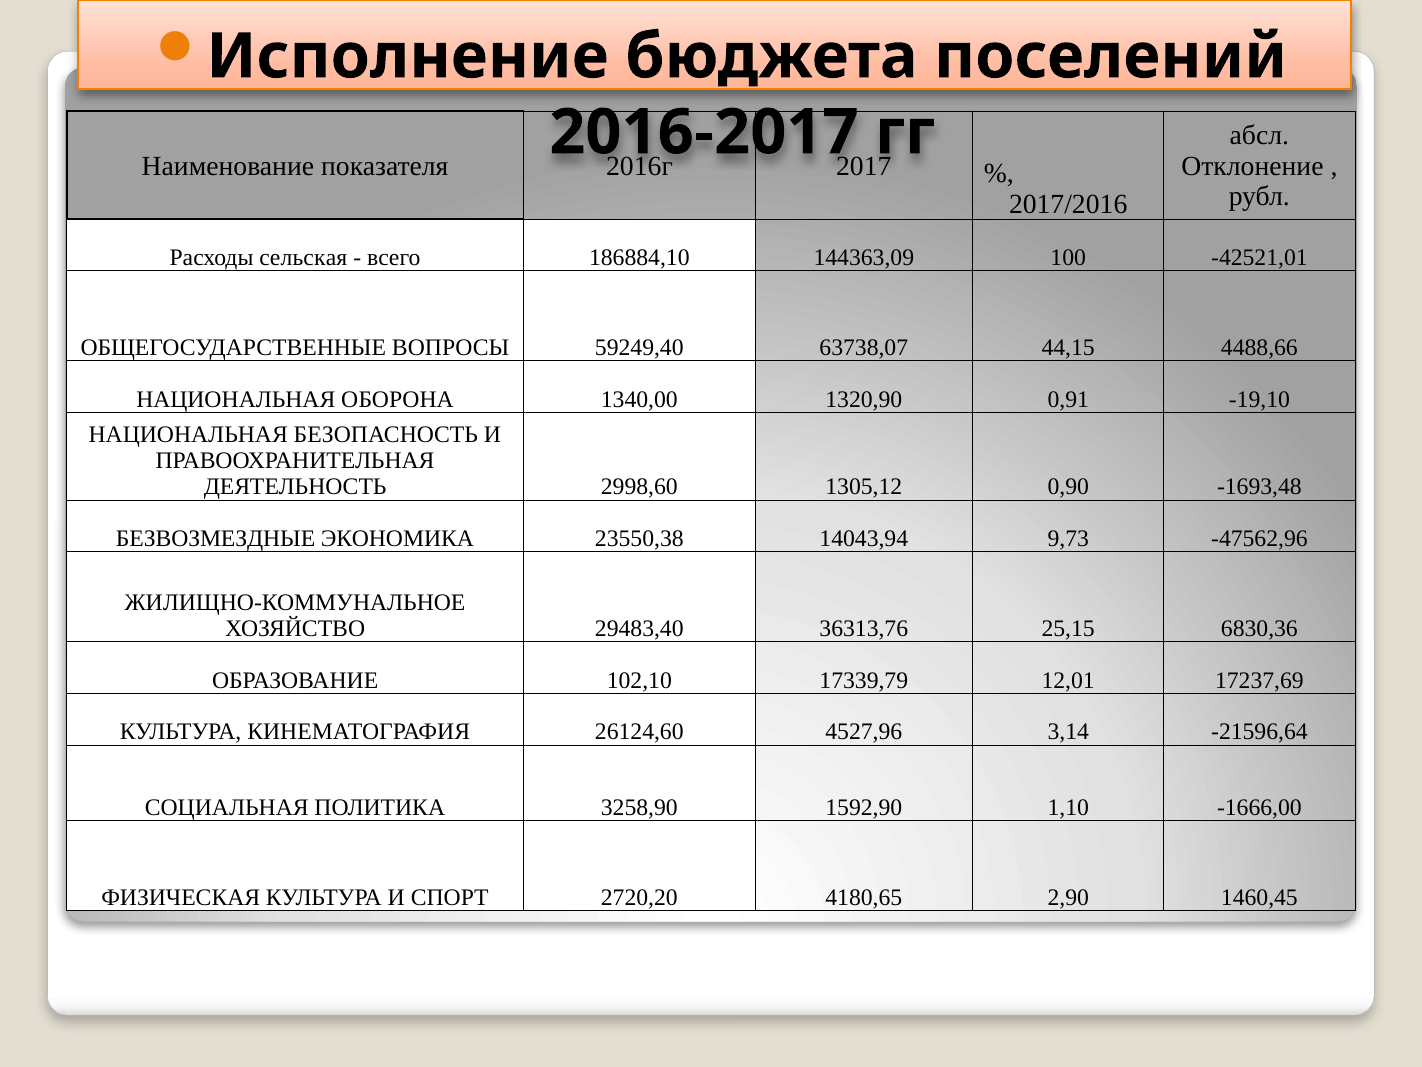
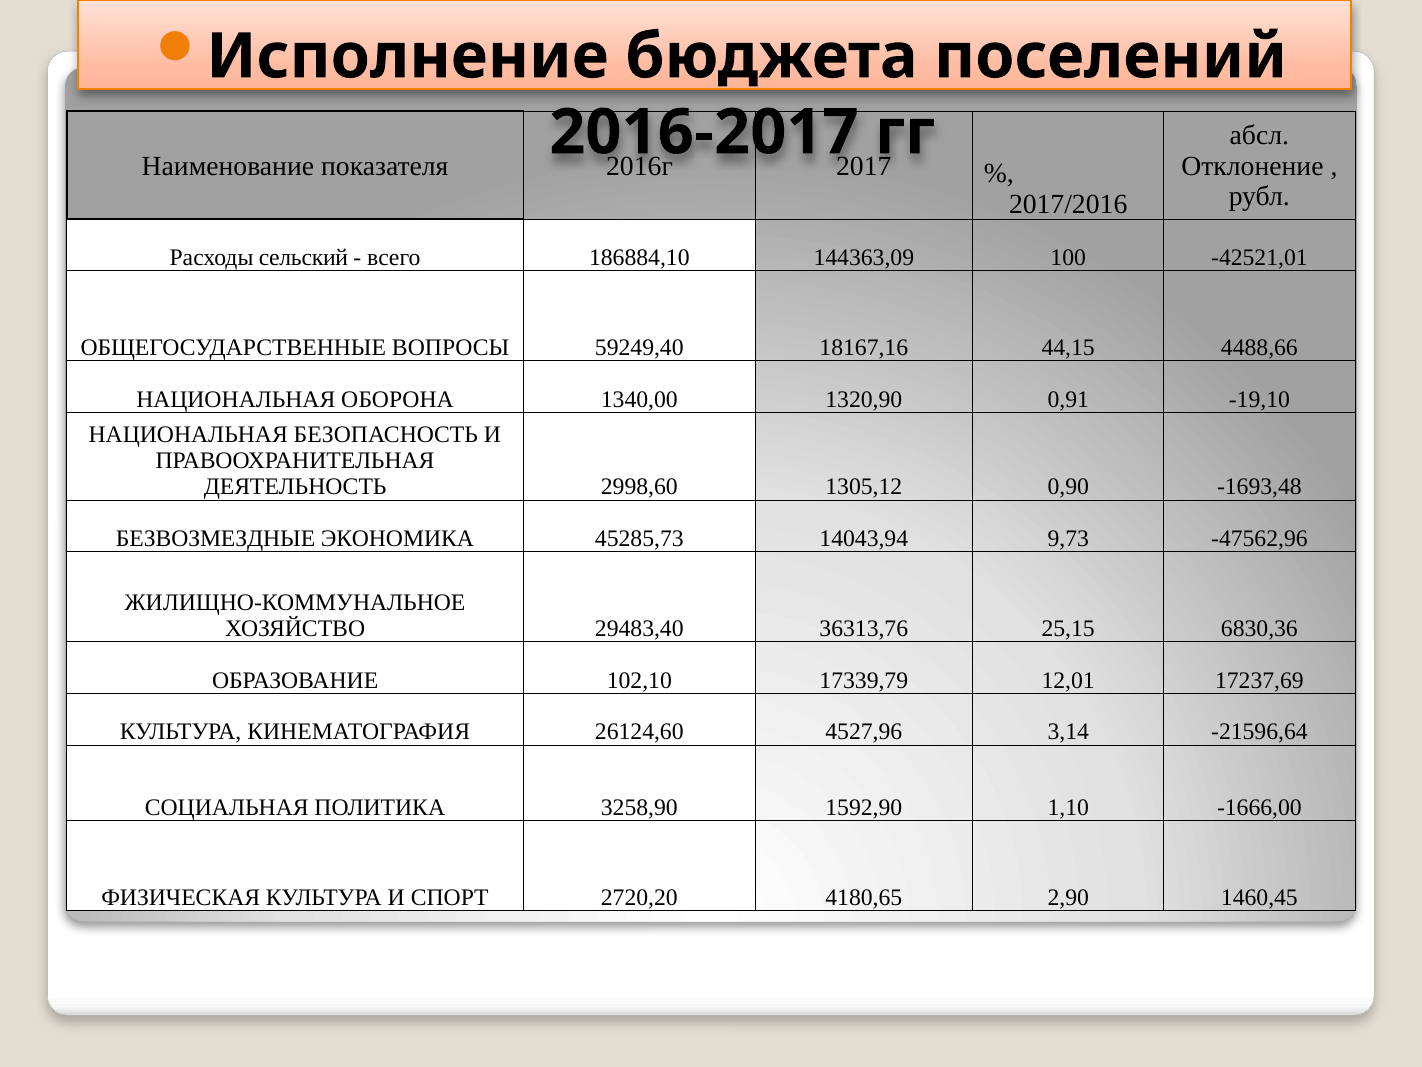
сельская: сельская -> сельский (303, 257)
63738,07: 63738,07 -> 18167,16 (864, 348)
23550,38: 23550,38 -> 45285,73 (639, 538)
